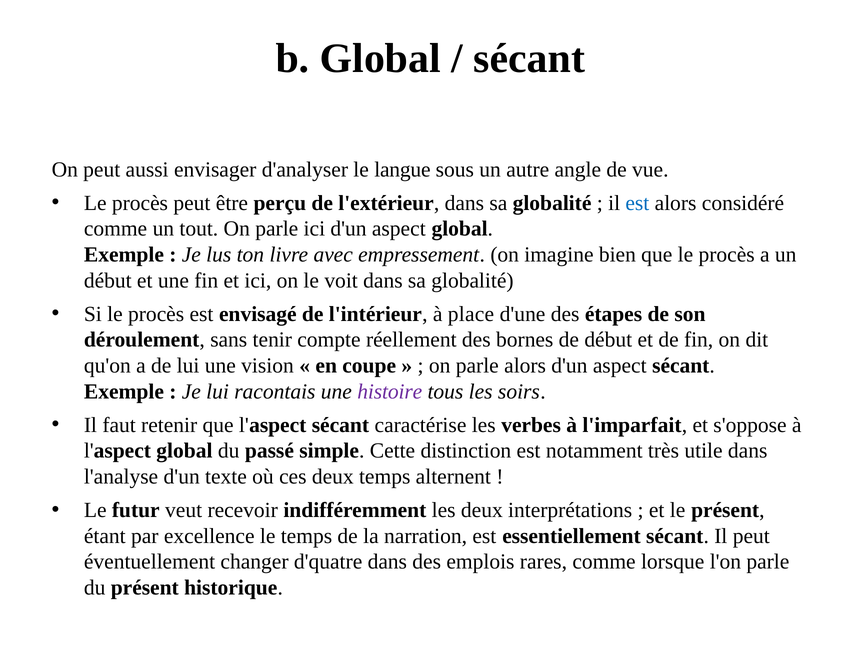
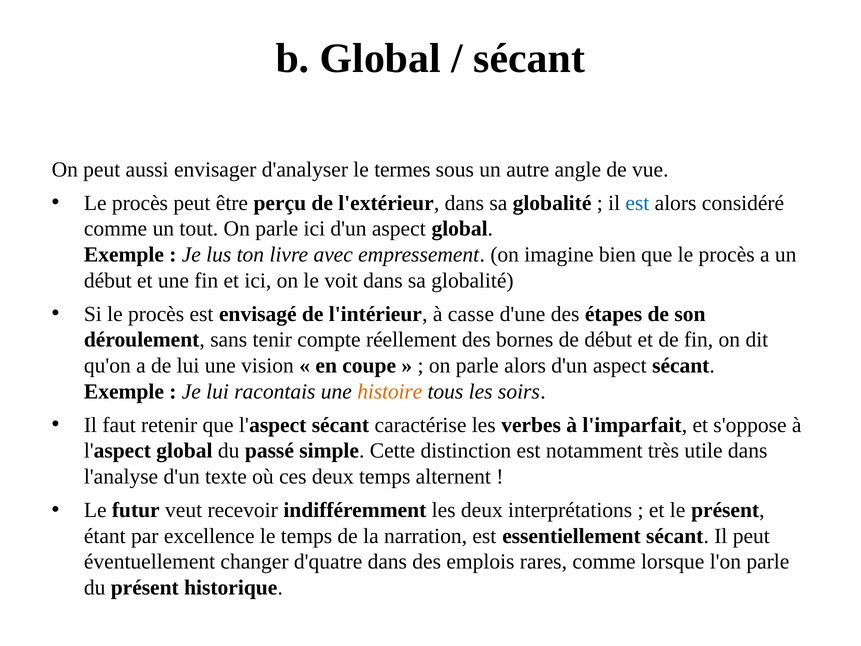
langue: langue -> termes (402, 169)
place: place -> casse (471, 314)
histoire colour: purple -> orange (390, 391)
